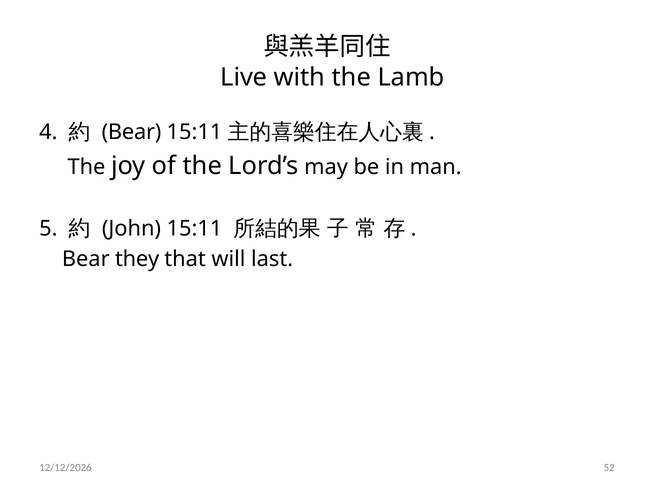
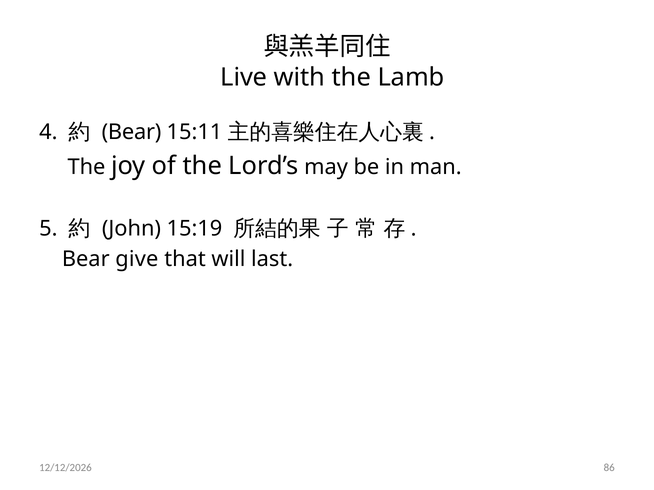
John 15:11: 15:11 -> 15:19 (194, 229)
they: they -> give (137, 260)
52: 52 -> 86 (609, 468)
